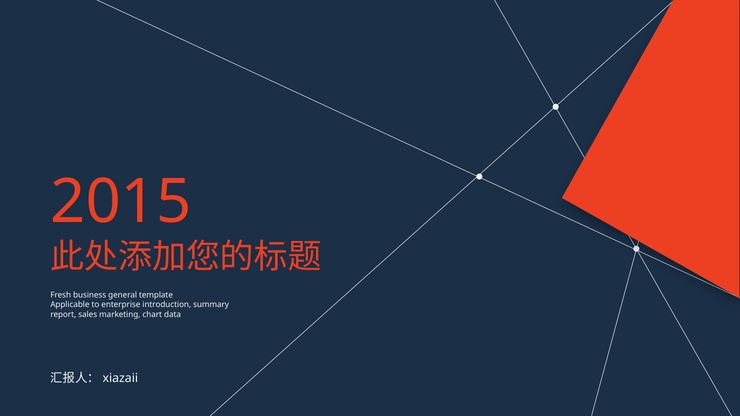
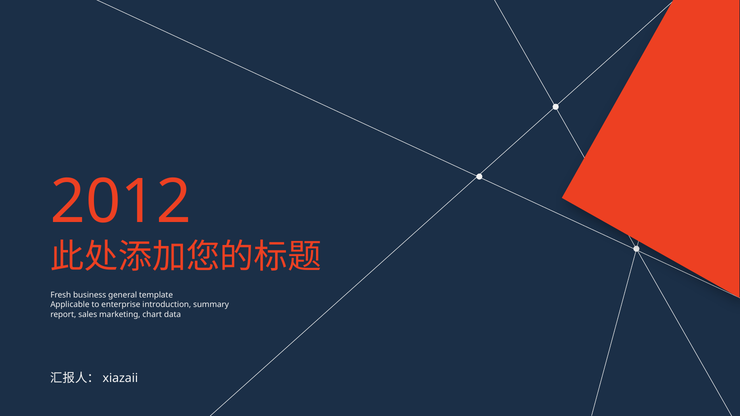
2015: 2015 -> 2012 (121, 202)
